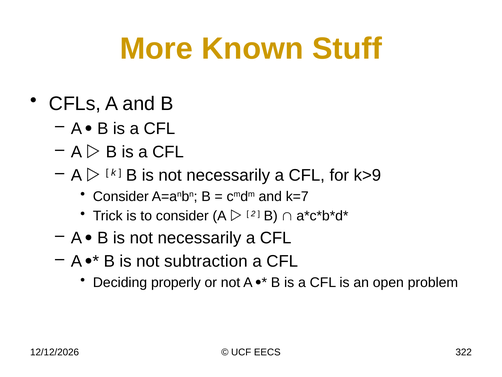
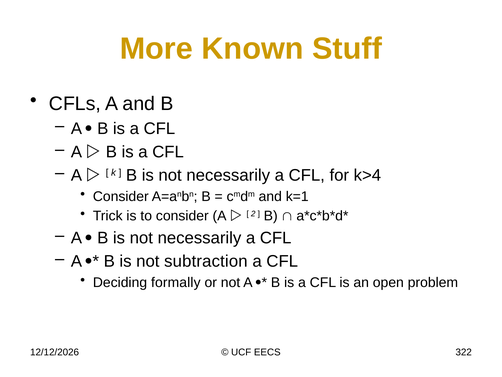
k>9: k>9 -> k>4 (367, 175)
k=7: k=7 -> k=1 (297, 196)
properly: properly -> formally (176, 282)
